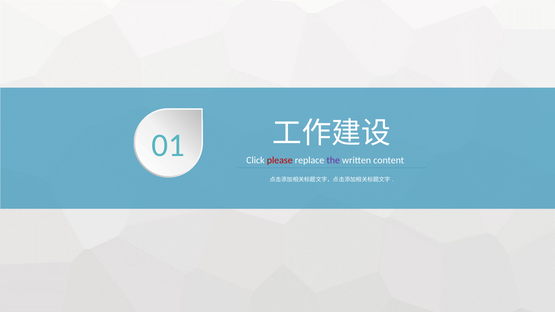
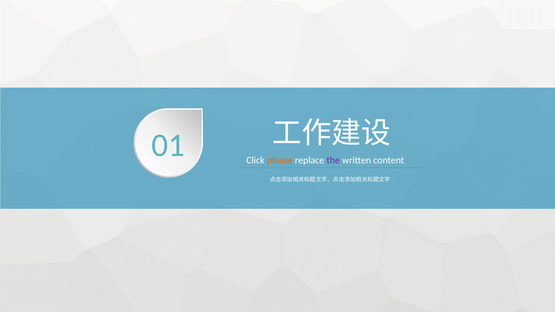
please colour: red -> orange (280, 160)
